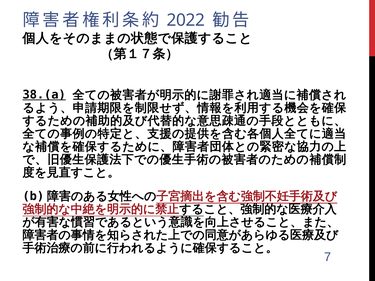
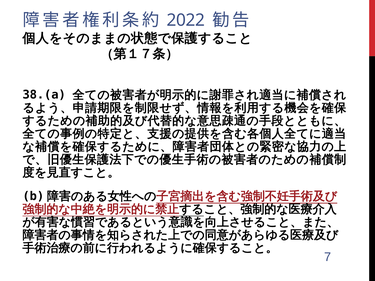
38.(a underline: present -> none (44, 95)
